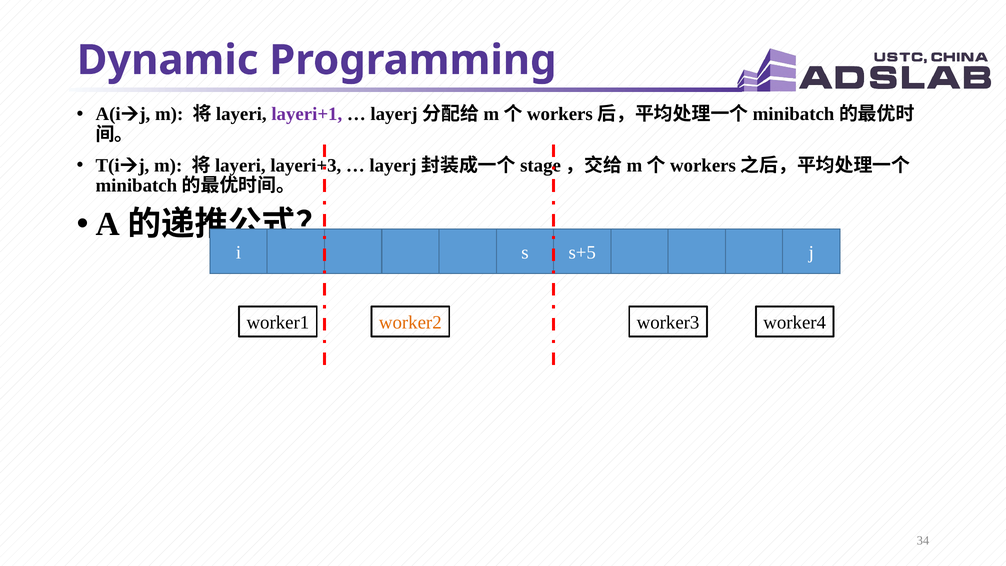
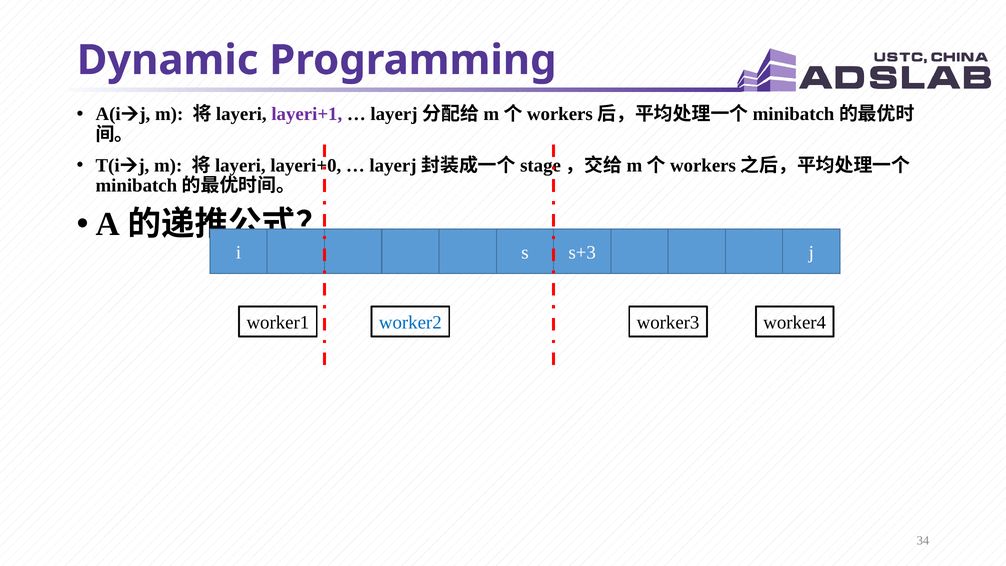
layeri+3: layeri+3 -> layeri+0 (306, 165)
s+5: s+5 -> s+3 (582, 253)
worker2 colour: orange -> blue (410, 323)
